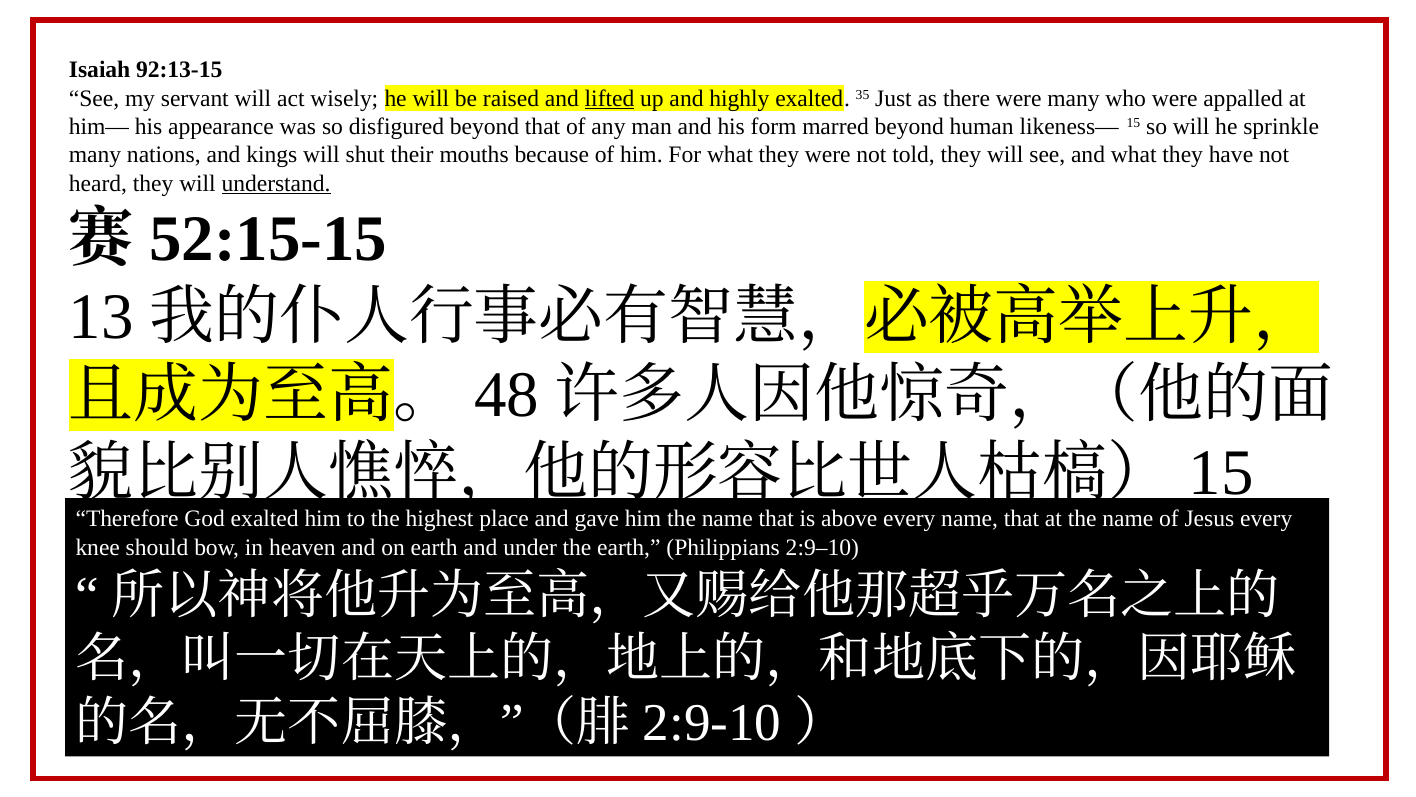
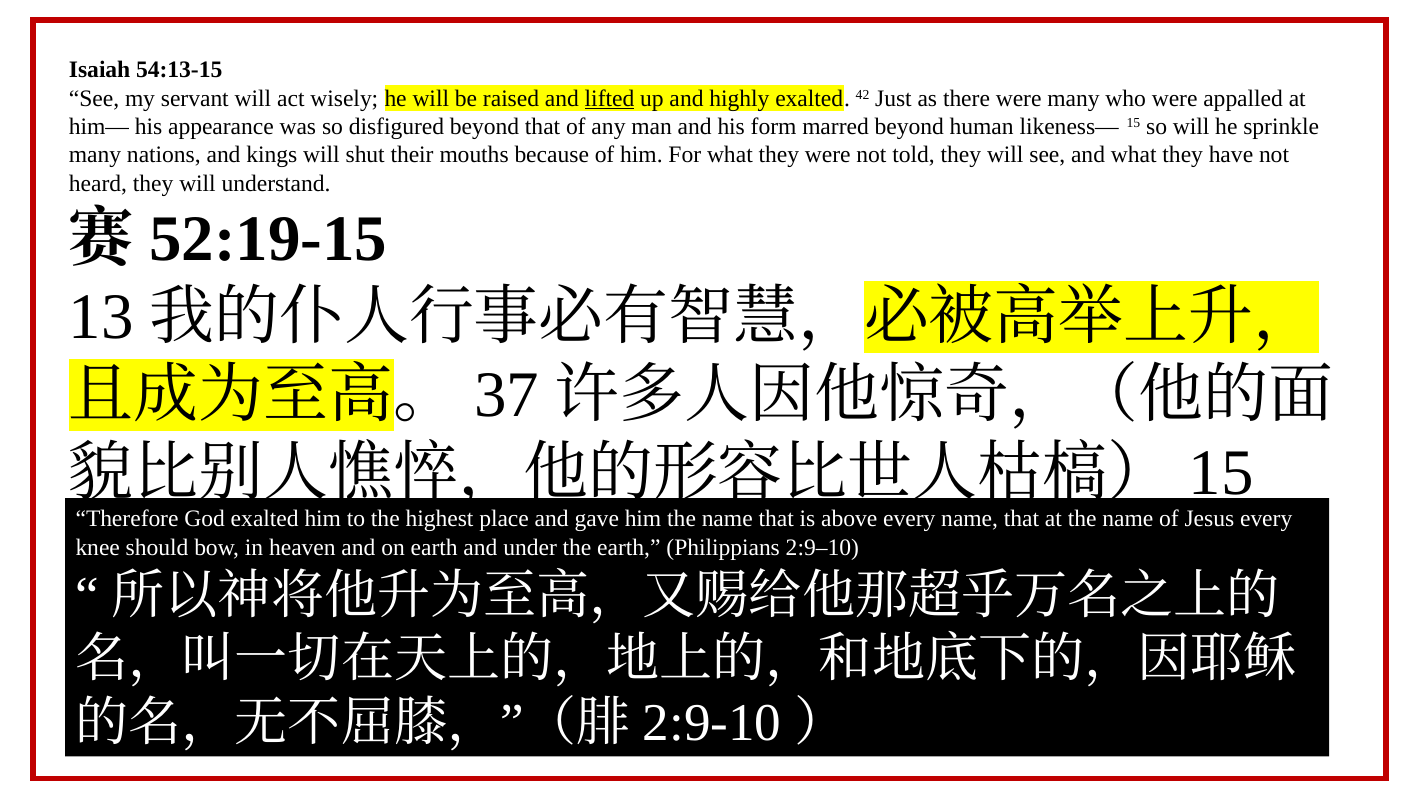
92:13-15: 92:13-15 -> 54:13-15 (179, 70)
35: 35 -> 42 (863, 94)
understand underline: present -> none (276, 183)
52:15-15: 52:15-15 -> 52:19-15 (268, 239)
48: 48 -> 37 (507, 395)
